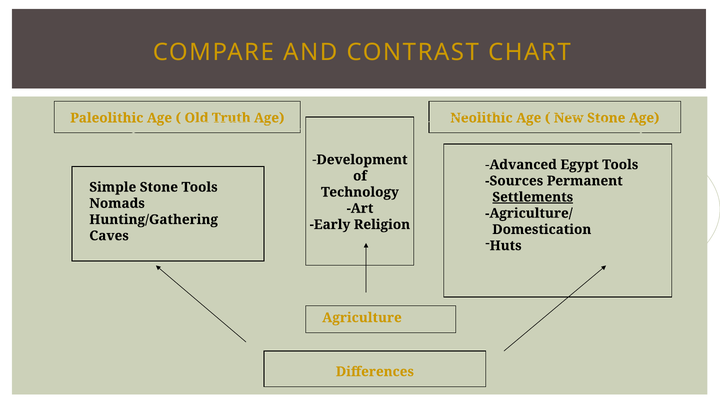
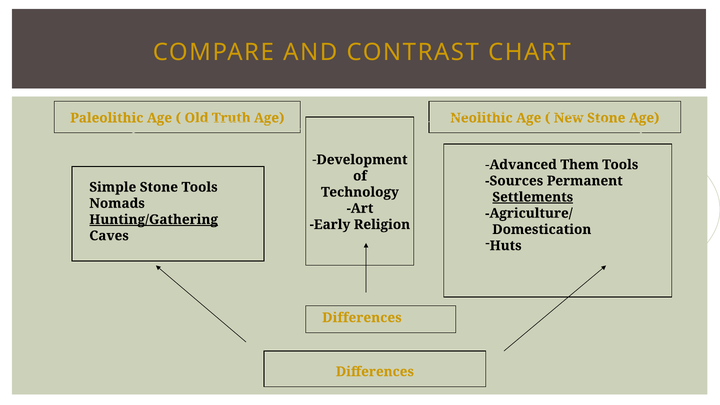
Egypt: Egypt -> Them (580, 165)
Hunting/Gathering underline: none -> present (154, 220)
Agriculture: Agriculture -> Differences (362, 318)
